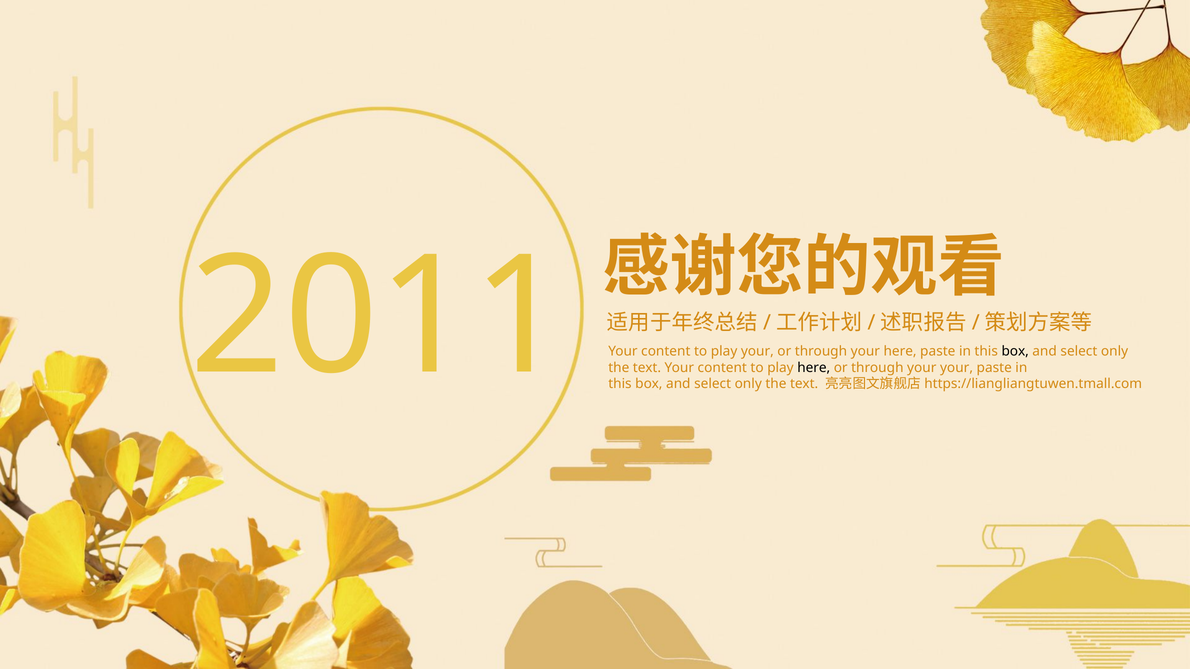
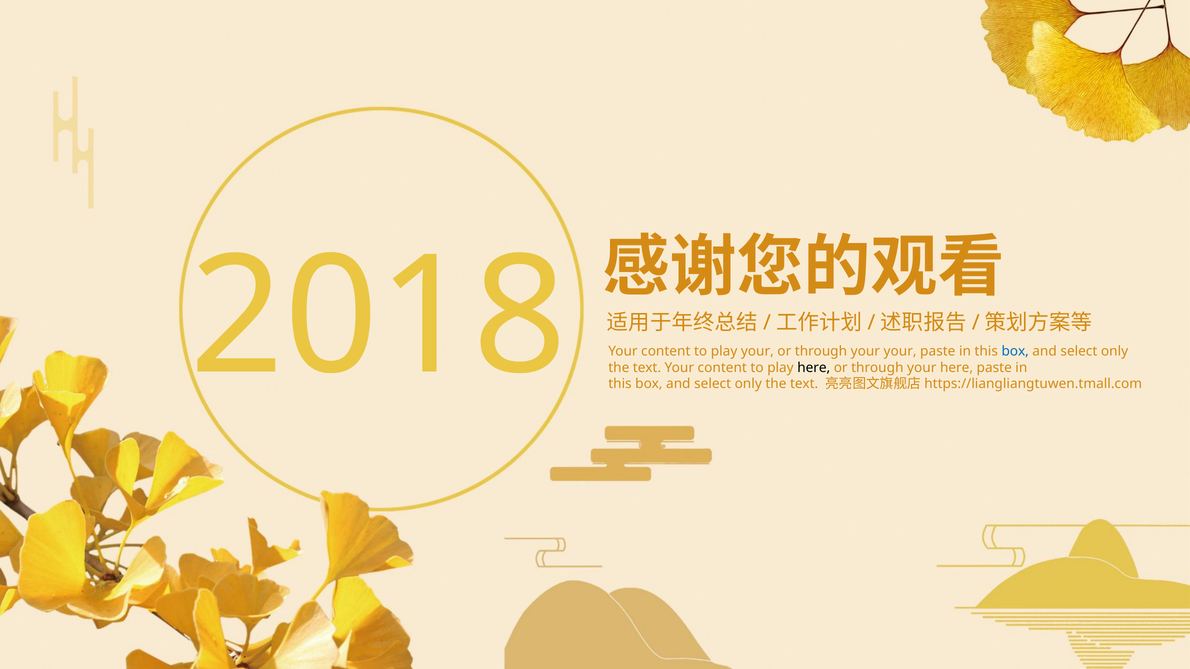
2011: 2011 -> 2018 (378, 318)
your here: here -> your (900, 351)
box colour: black -> blue (1015, 351)
your your: your -> here (957, 368)
